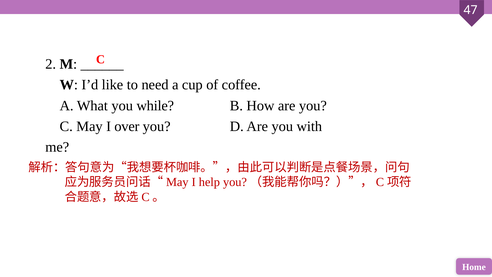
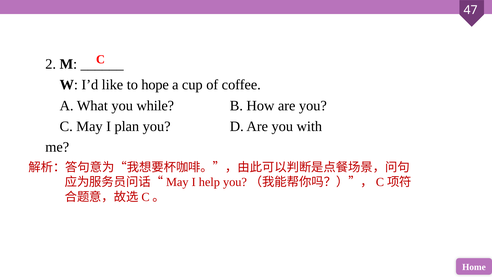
need: need -> hope (155, 85)
over: over -> plan (127, 126)
